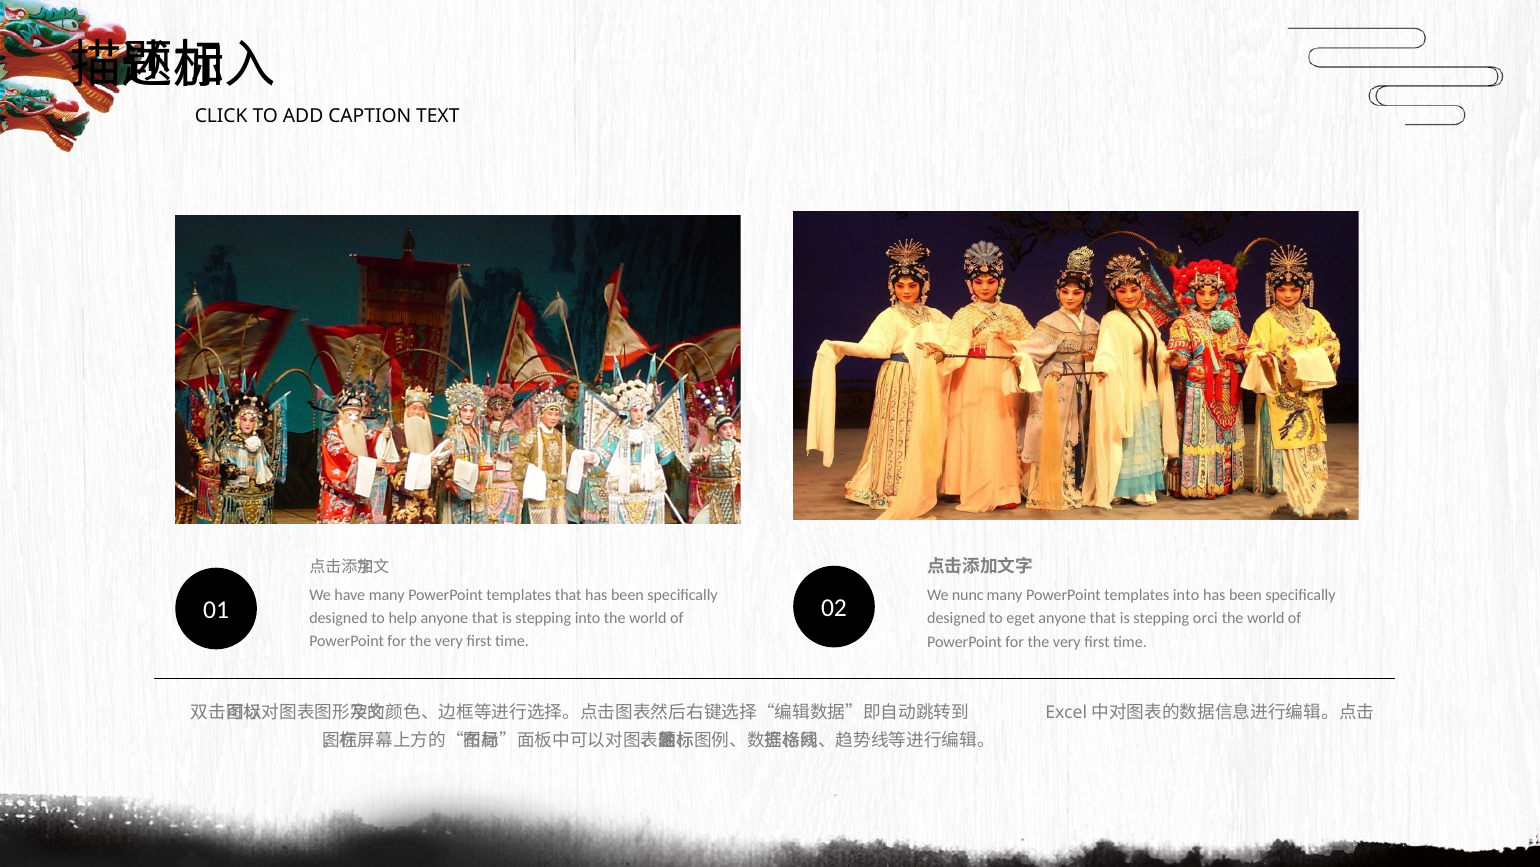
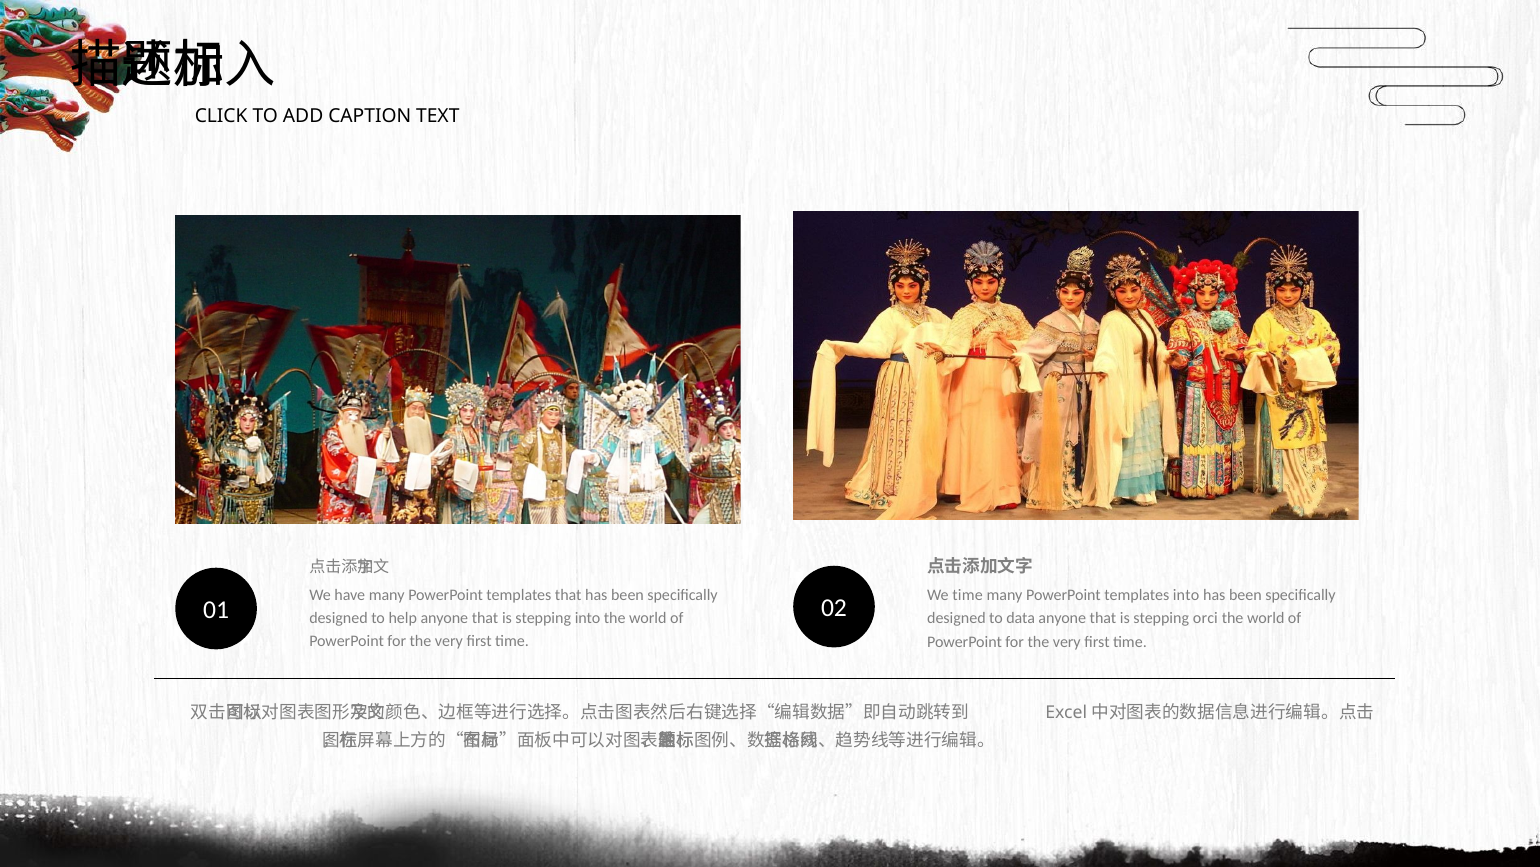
We nunc: nunc -> time (968, 595)
eget: eget -> data (1021, 618)
